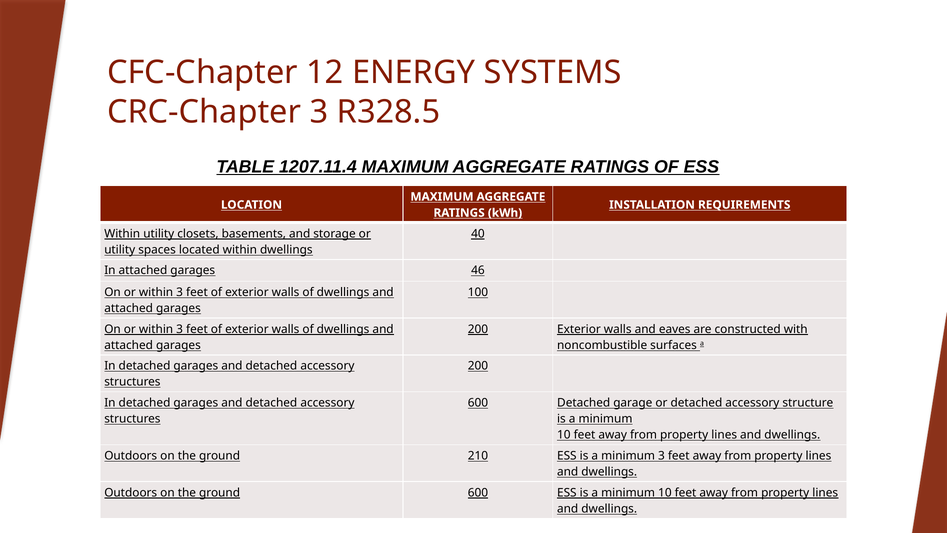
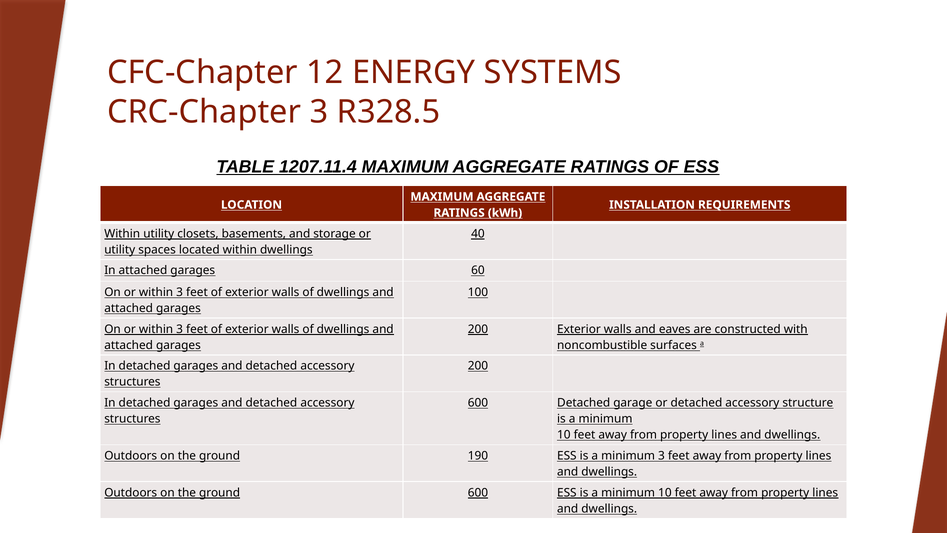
46: 46 -> 60 (478, 270)
210: 210 -> 190 (478, 455)
